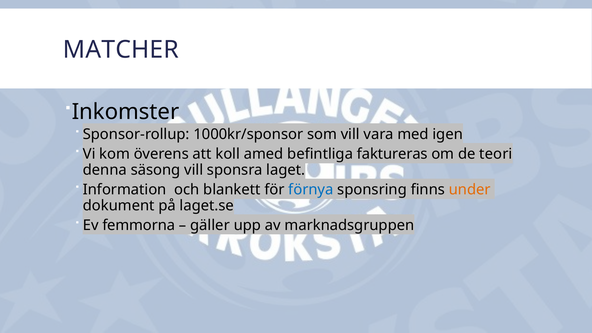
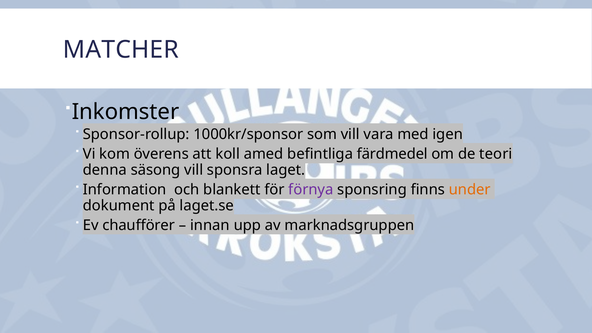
faktureras: faktureras -> färdmedel (392, 154)
förnya colour: blue -> purple (311, 190)
femmorna: femmorna -> chaufförer (139, 225)
gäller: gäller -> innan (210, 225)
